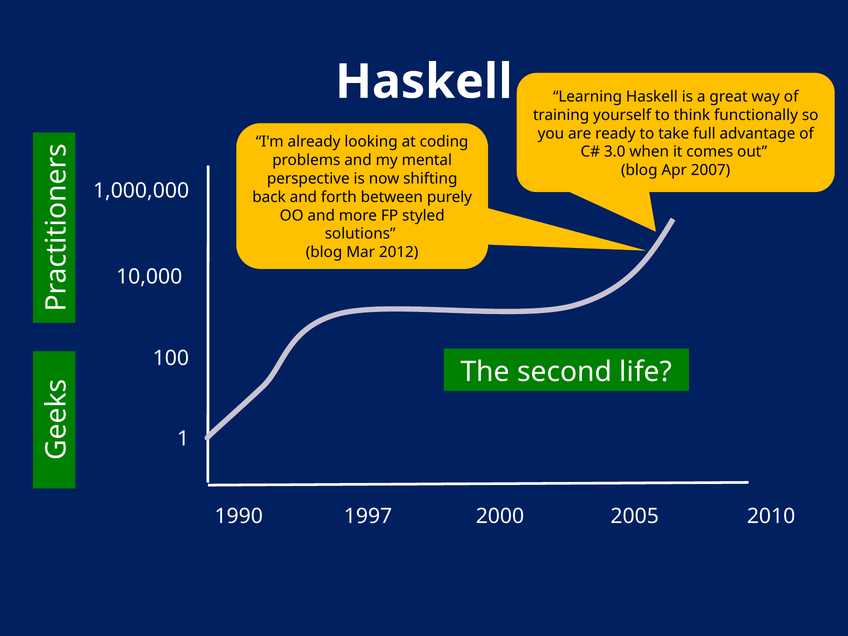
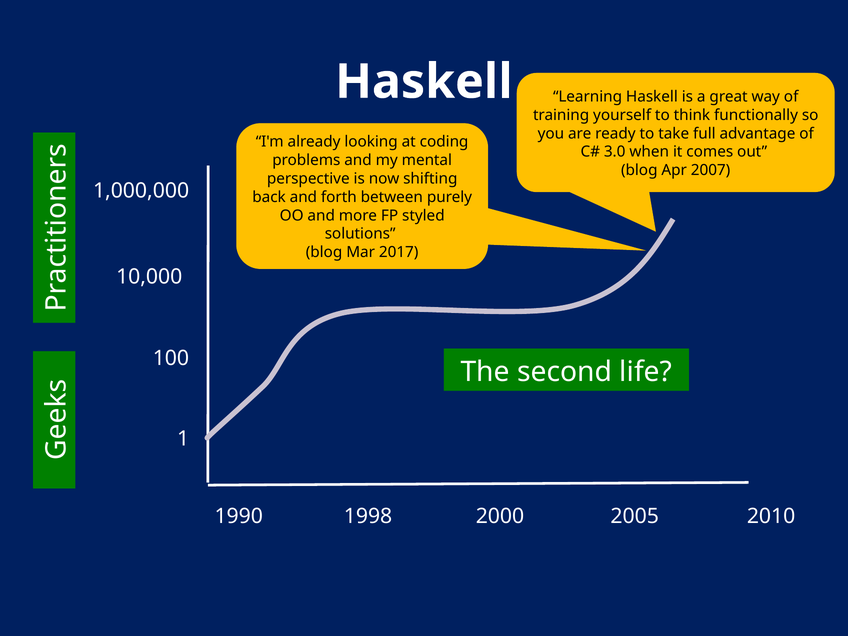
2012: 2012 -> 2017 (399, 252)
1997: 1997 -> 1998 (368, 516)
